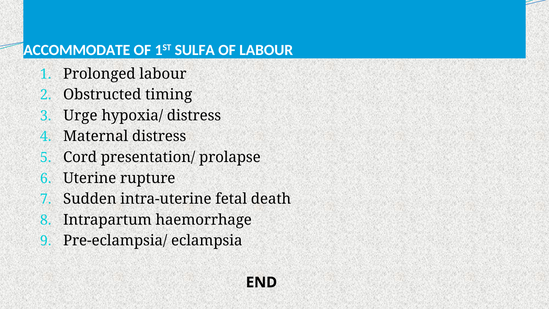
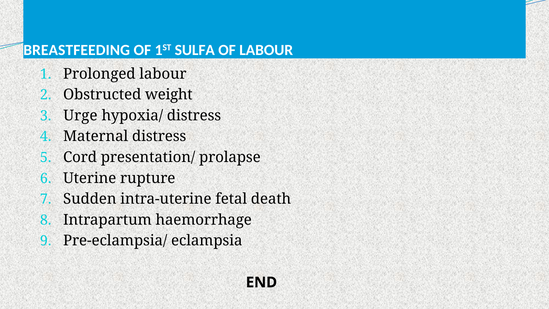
ACCOMMODATE: ACCOMMODATE -> BREASTFEEDING (77, 50)
timing: timing -> weight (169, 95)
